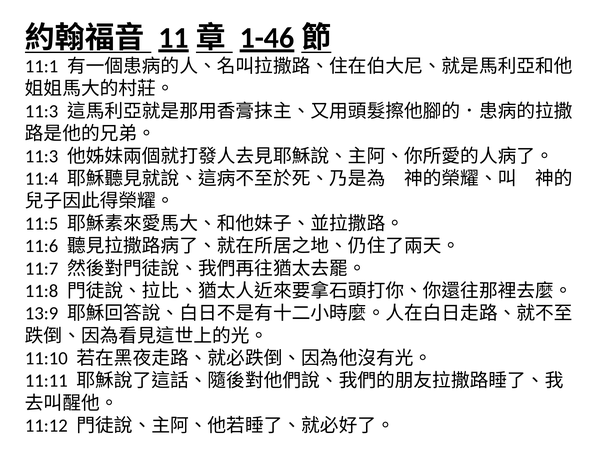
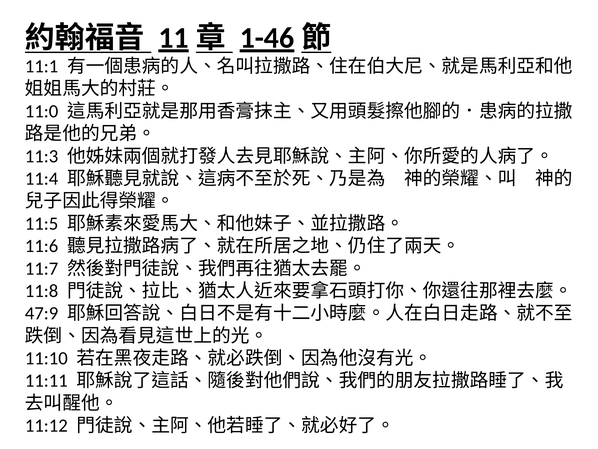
11:3: 11:3 -> 11:0 (42, 111)
13:9: 13:9 -> 47:9 (42, 313)
